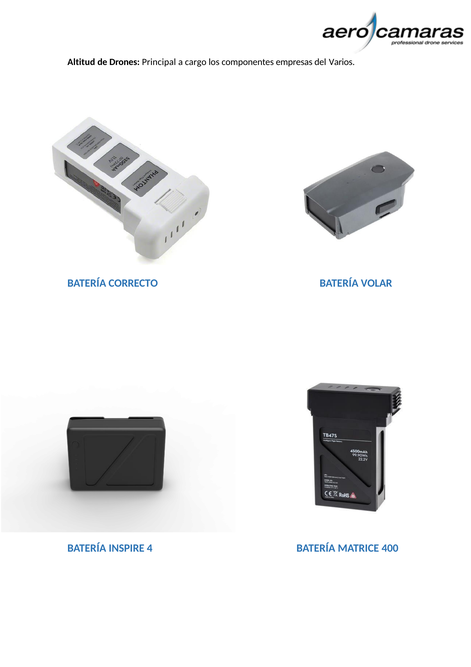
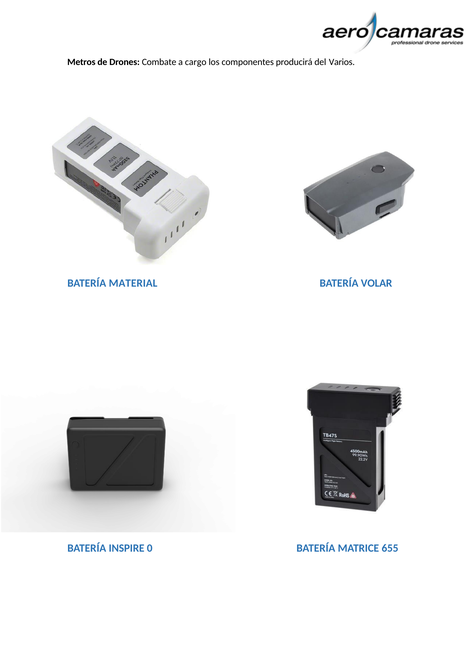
Altitud: Altitud -> Metros (81, 62)
Principal: Principal -> Combate (159, 62)
empresas: empresas -> producirá (294, 62)
CORRECTO: CORRECTO -> MATERIAL (133, 283)
4: 4 -> 0 (150, 548)
400: 400 -> 655 (390, 548)
